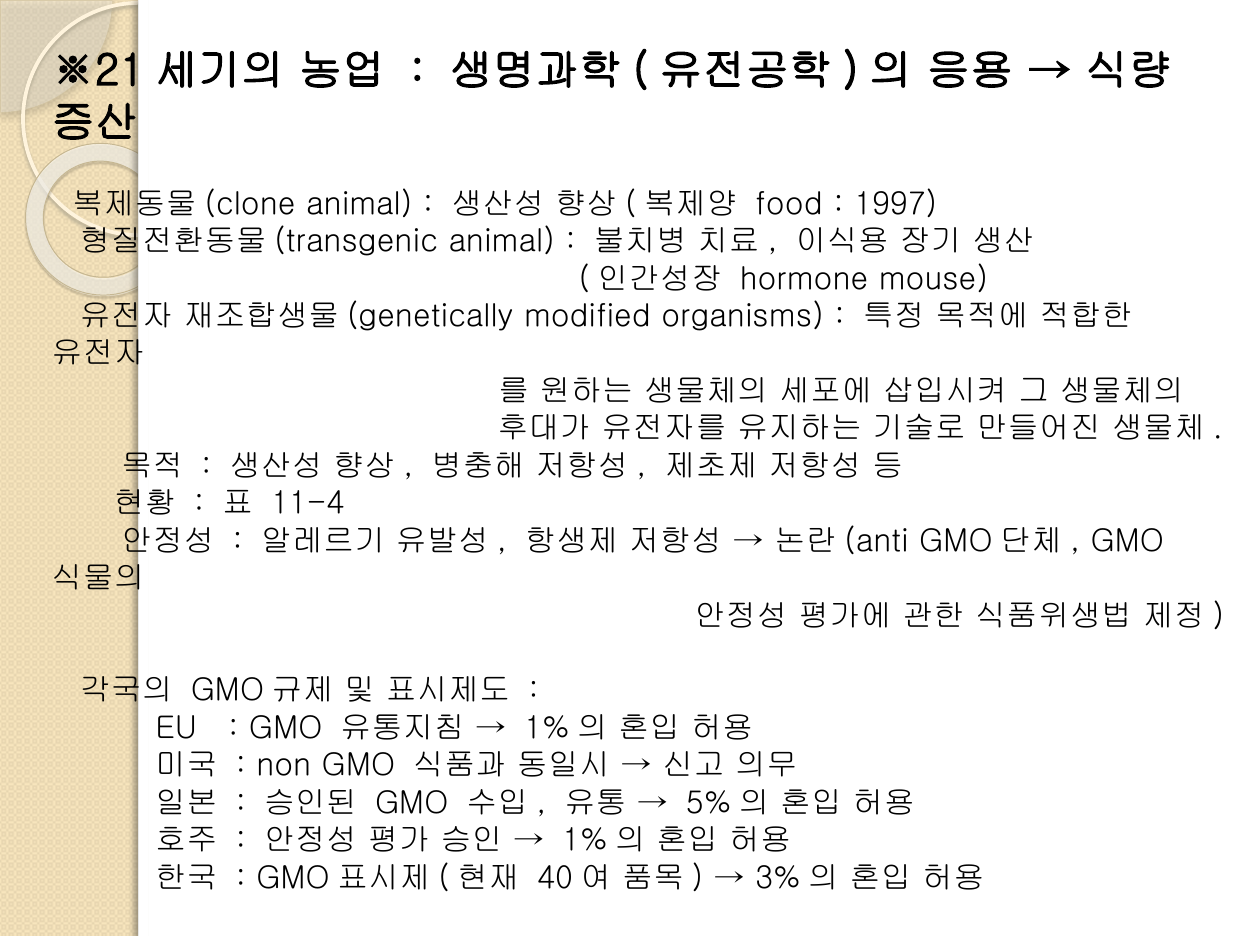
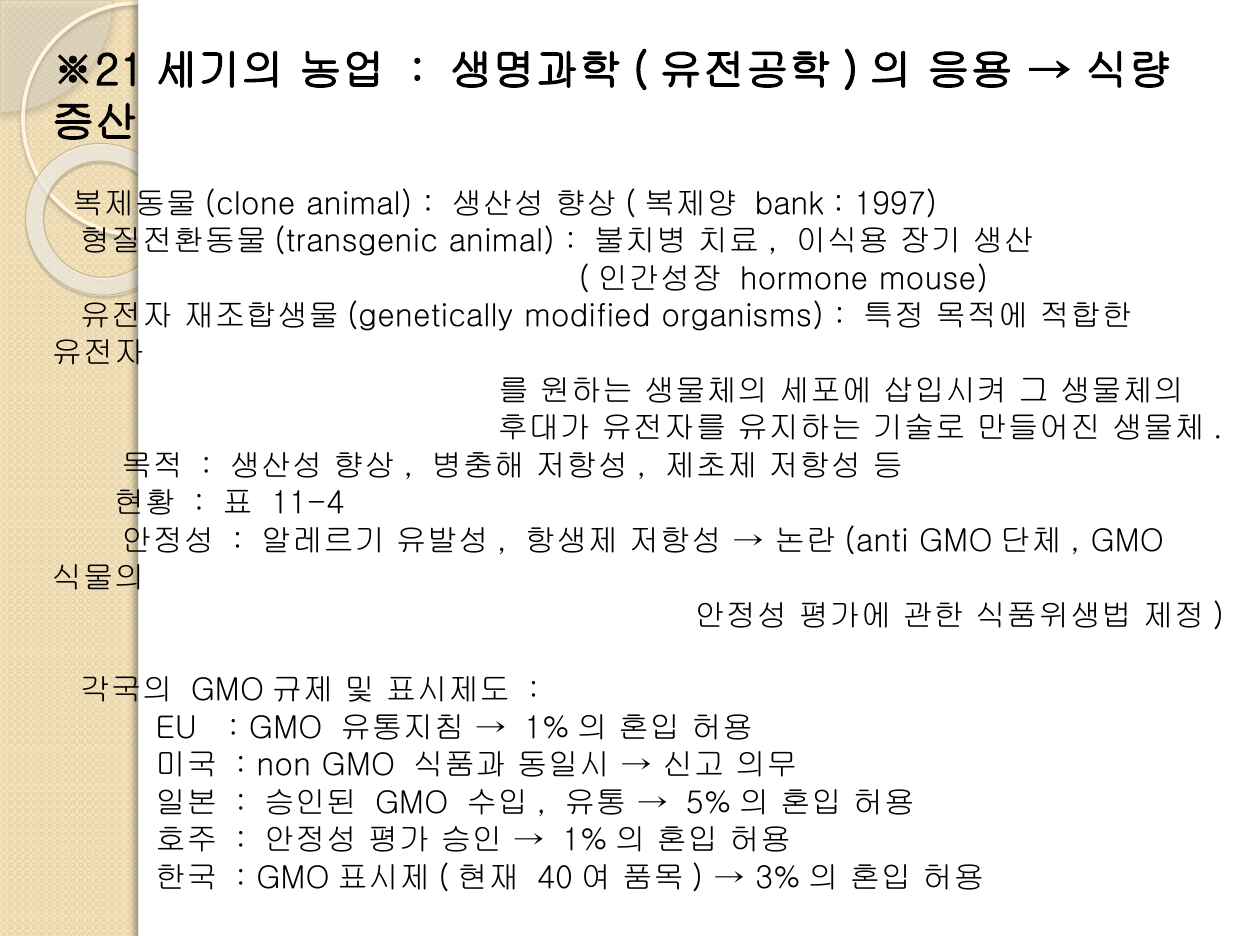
food: food -> bank (789, 204)
